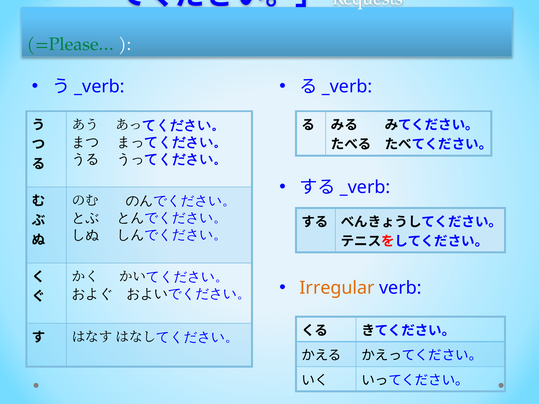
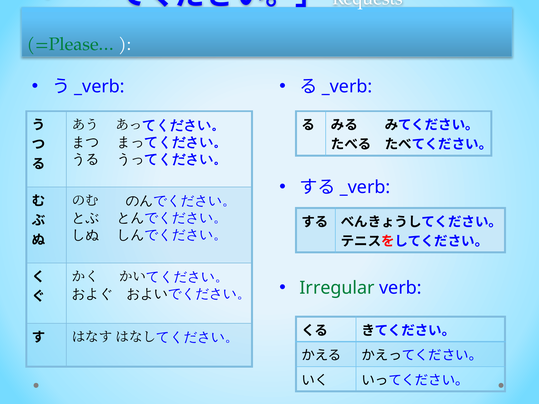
Irregular colour: orange -> green (337, 288)
